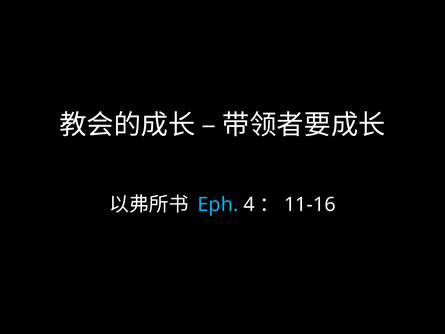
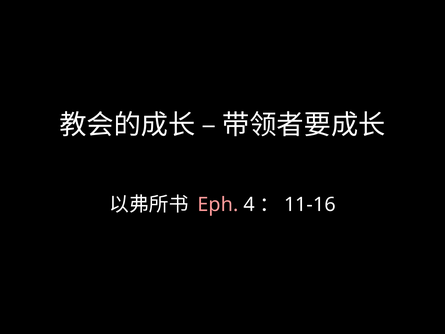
Eph colour: light blue -> pink (218, 205)
